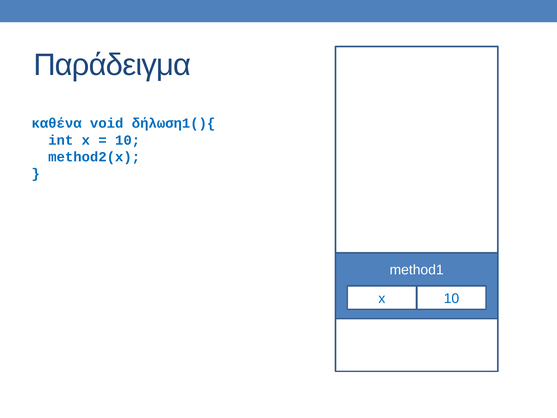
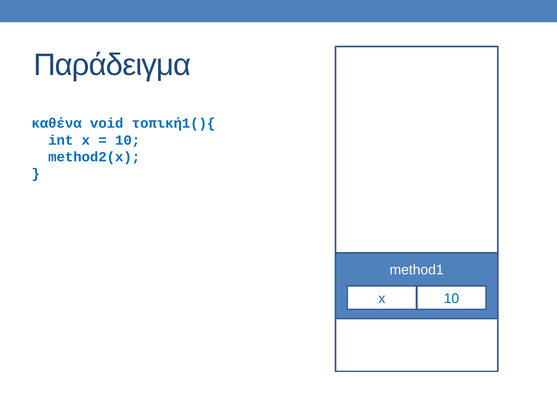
δήλωση1(){: δήλωση1(){ -> τοπική1(){ (174, 123)
